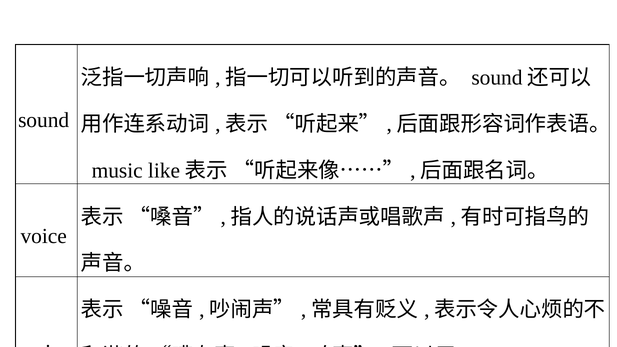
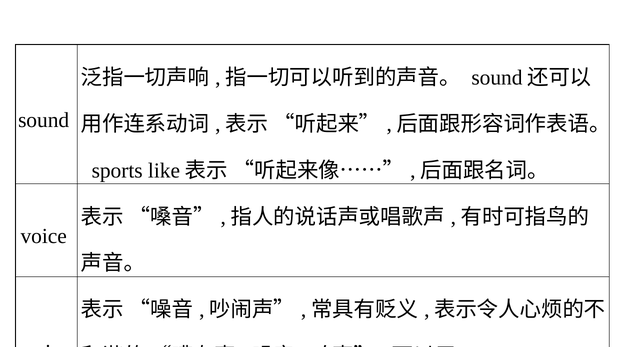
music: music -> sports (117, 171)
